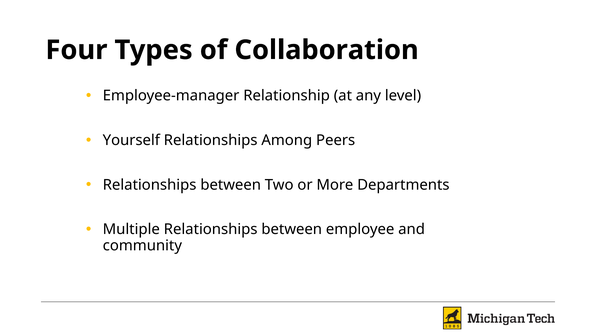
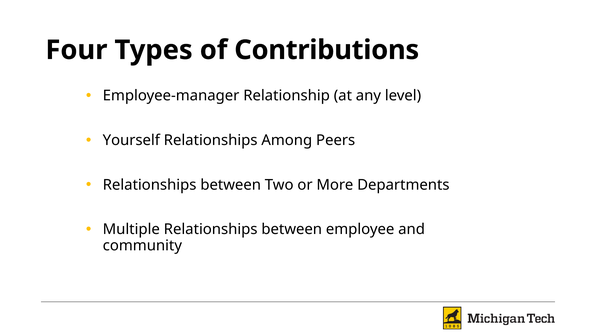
Collaboration: Collaboration -> Contributions (327, 50)
